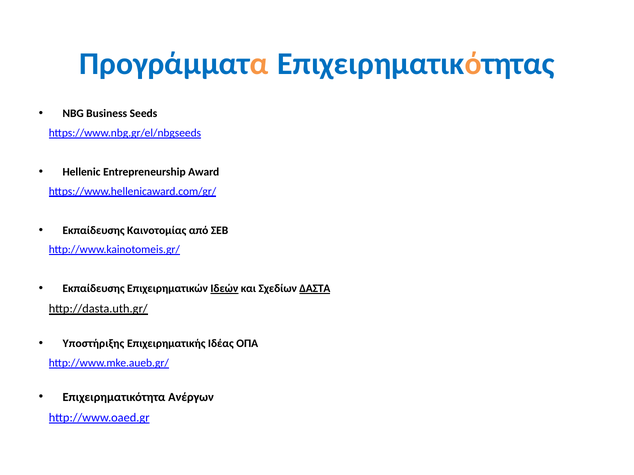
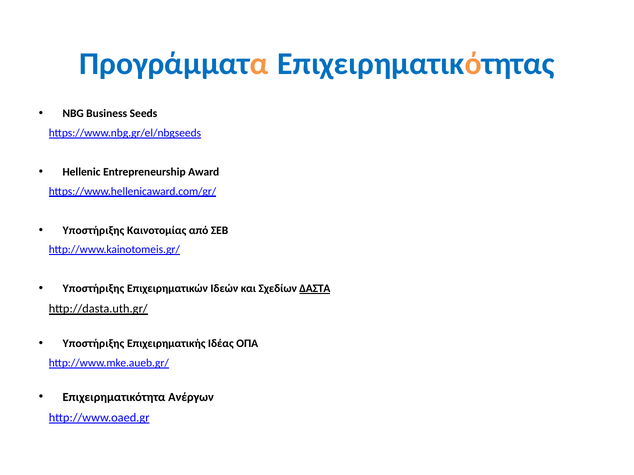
Εκπαίδευσης: Εκπαίδευσης -> Υποστήριξης (93, 231)
Εκπαίδευσης: Εκπαίδευσης -> Υποστήριξης (93, 289)
Ιδεών underline: present -> none (224, 289)
